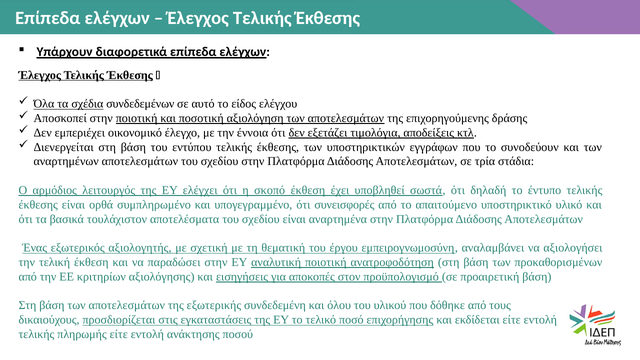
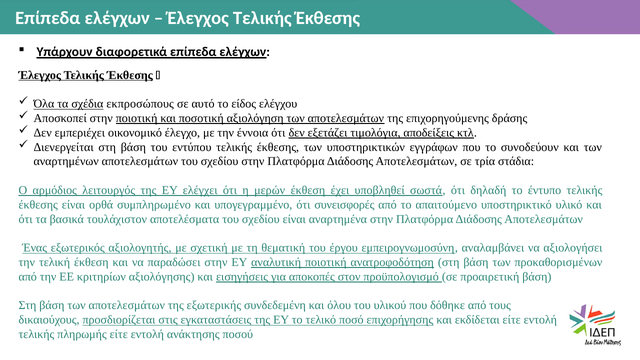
συνδεδεμένων: συνδεδεμένων -> εκπροσώπους (140, 104)
σκοπό: σκοπό -> μερών (270, 190)
